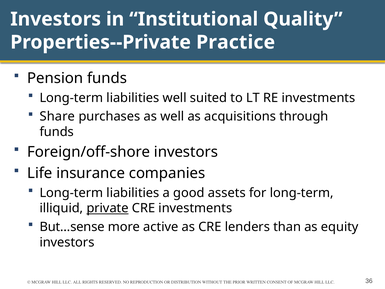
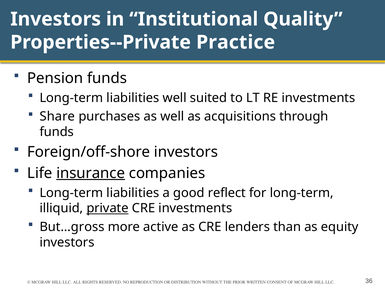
insurance underline: none -> present (91, 173)
assets: assets -> reflect (227, 193)
But…sense: But…sense -> But…gross (72, 227)
